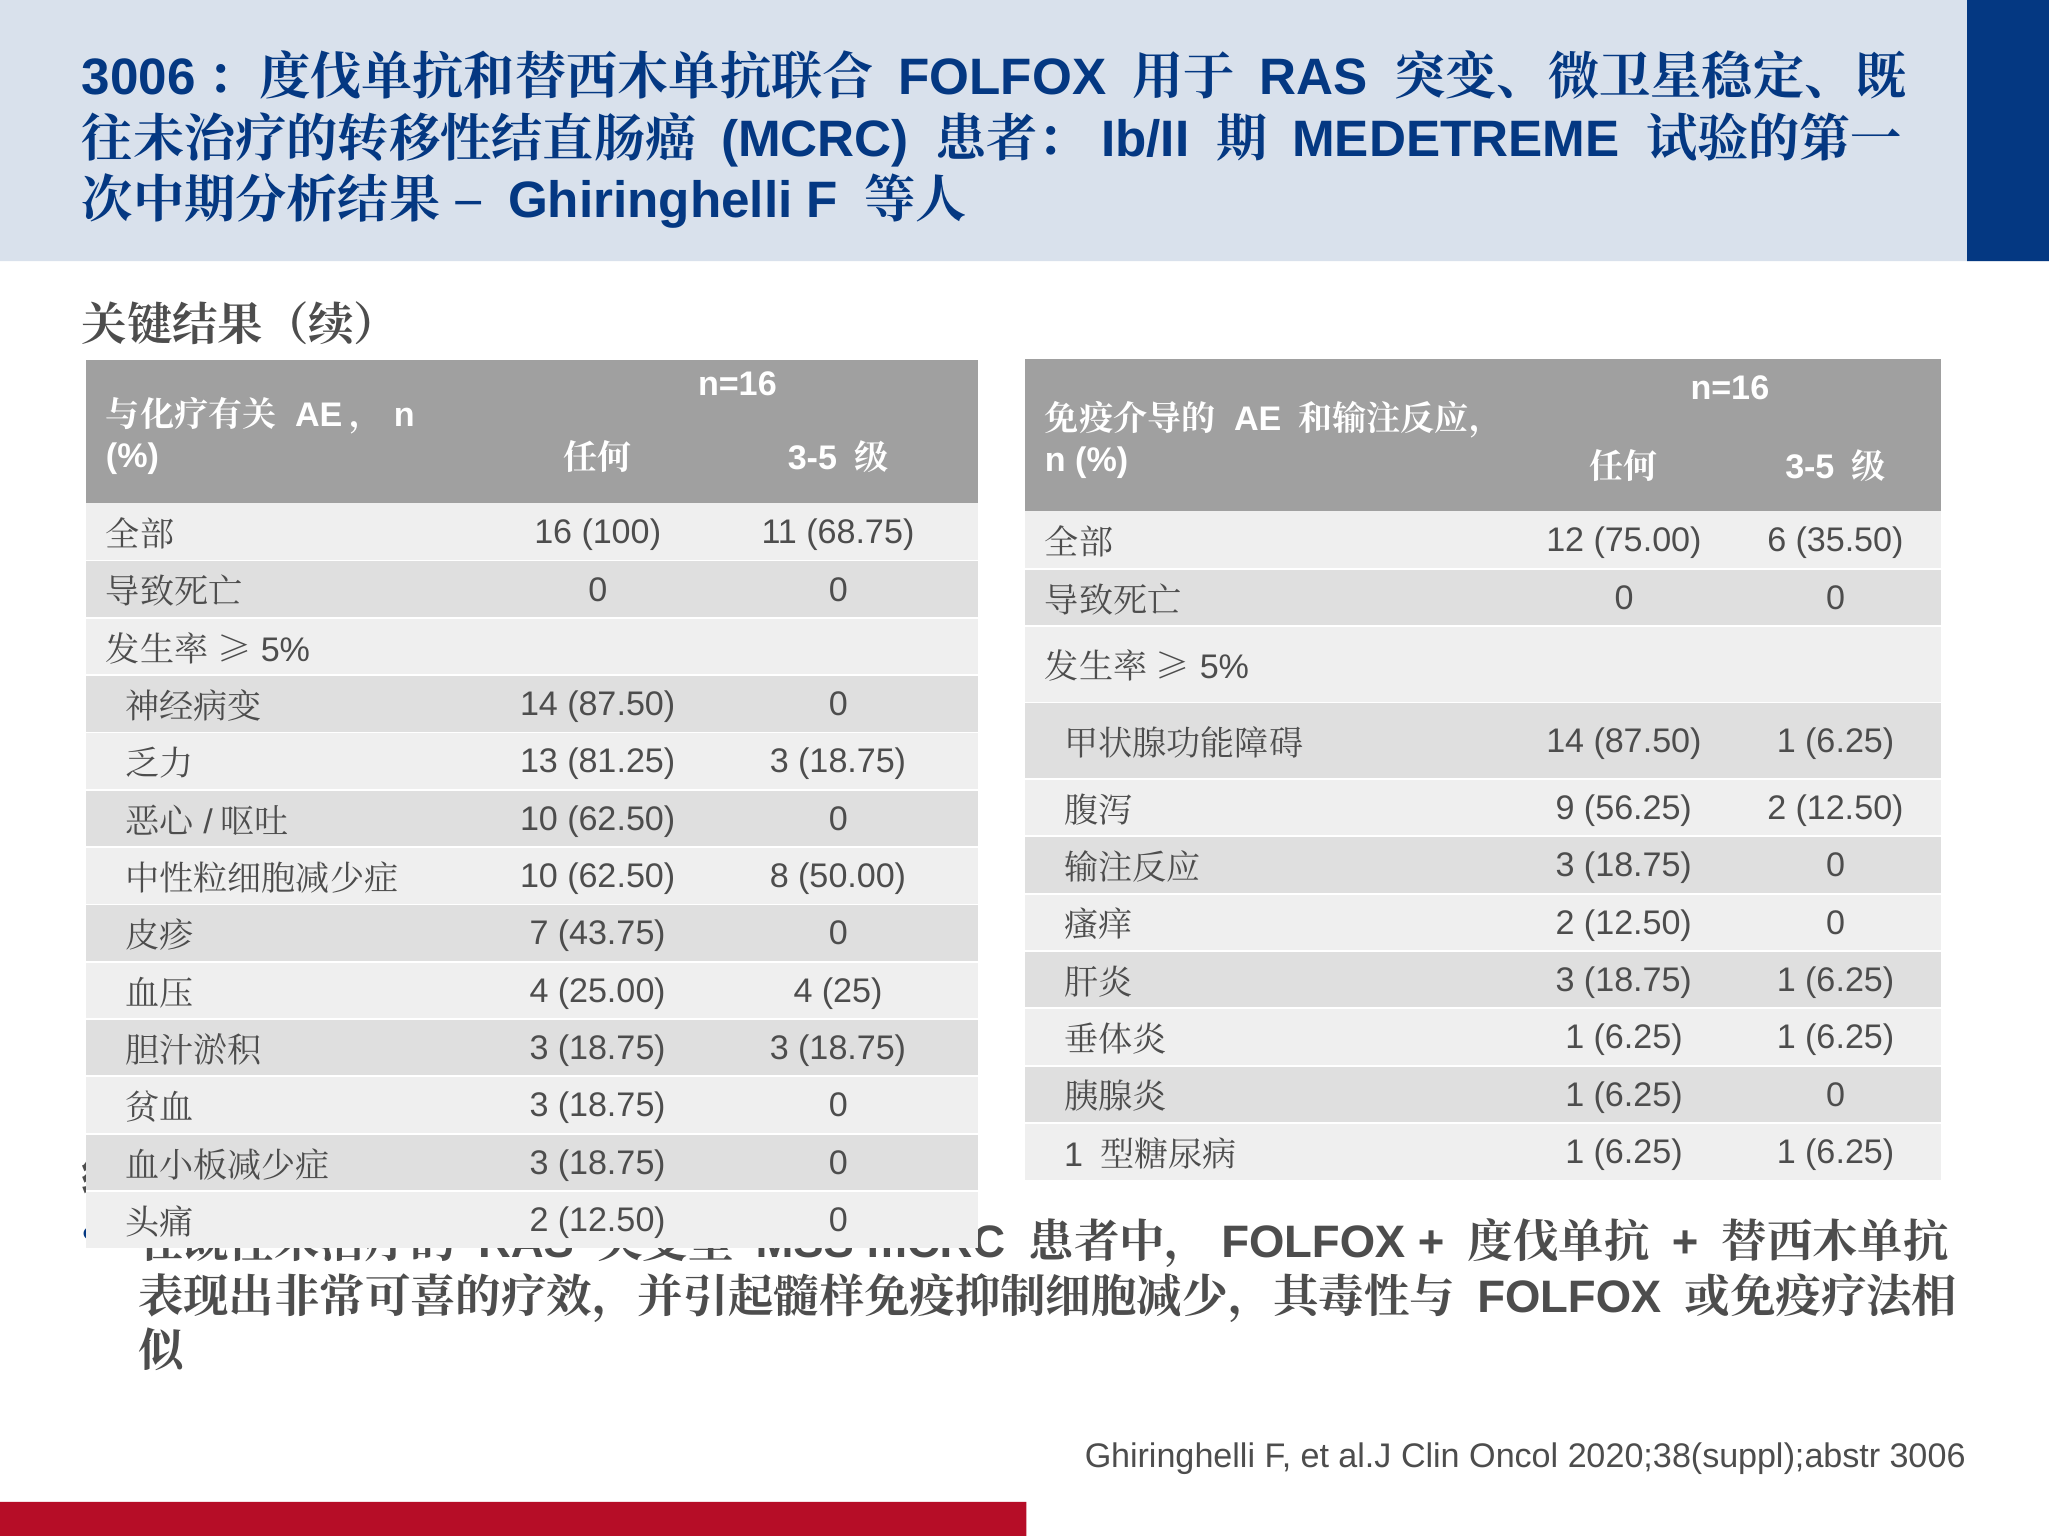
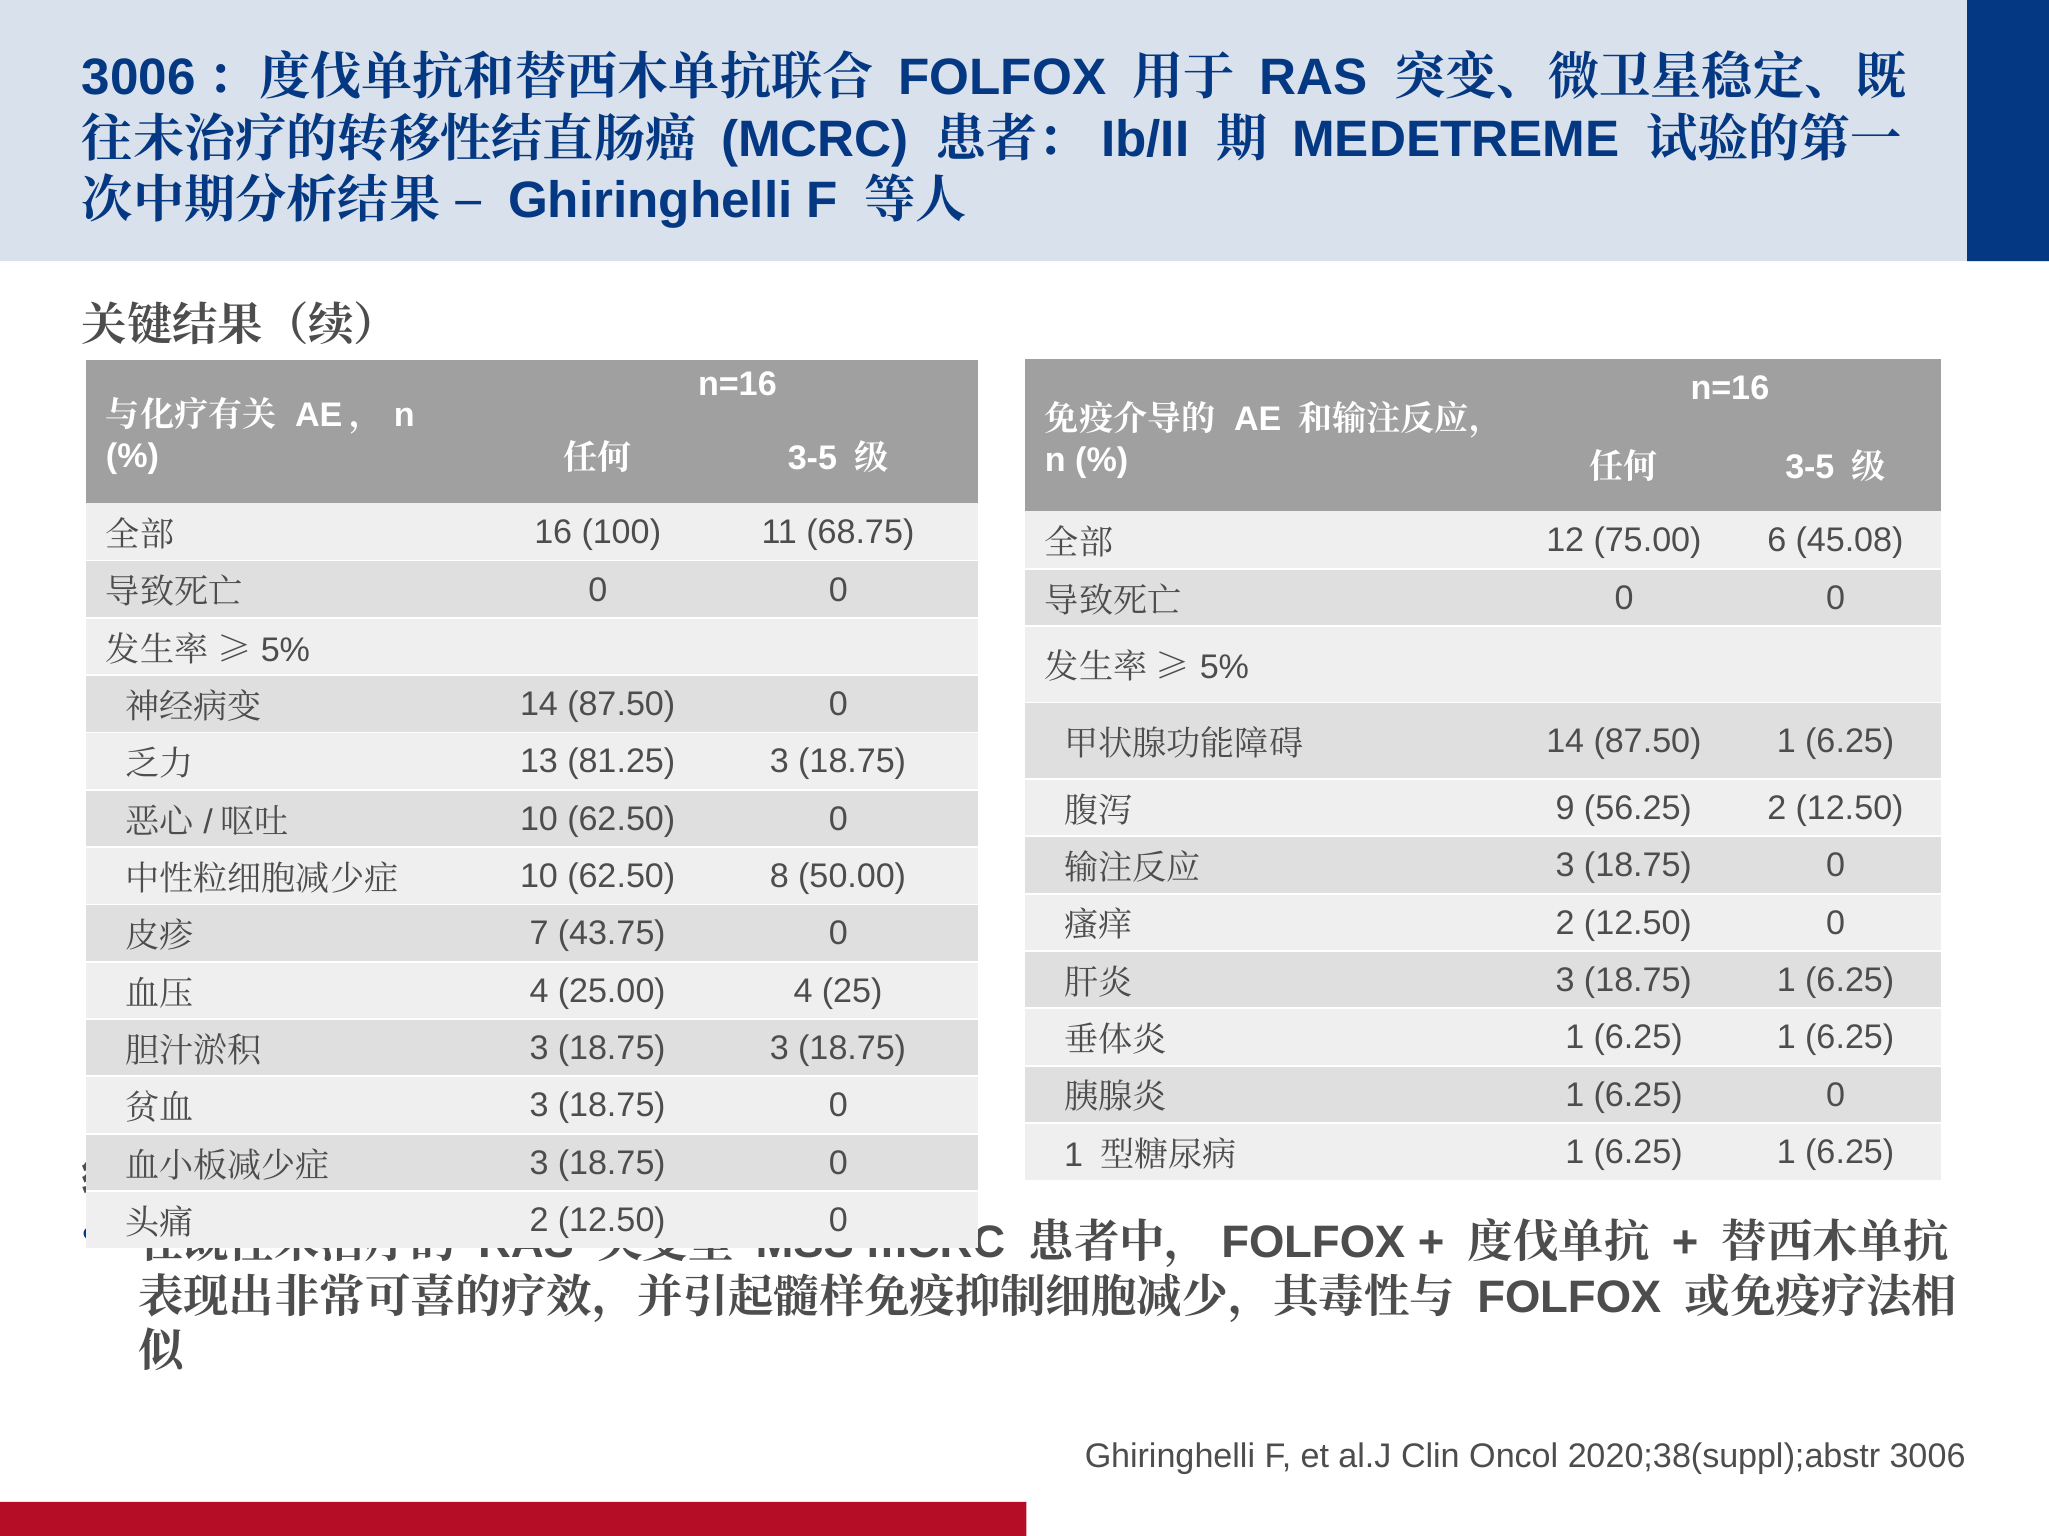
35.50: 35.50 -> 45.08 (1849, 541)
